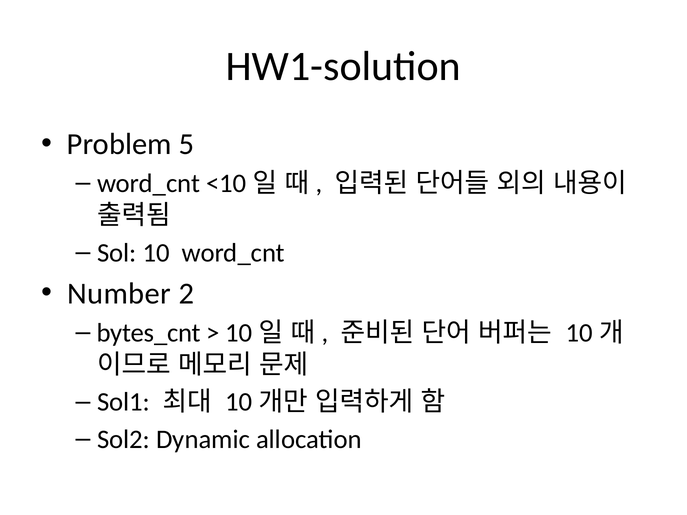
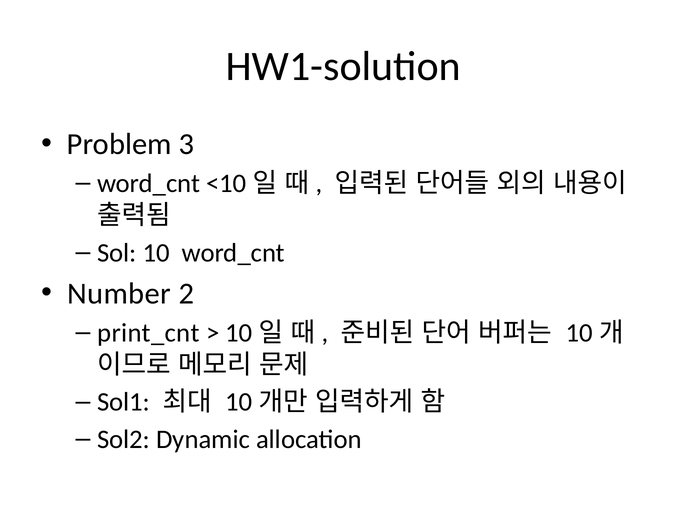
5: 5 -> 3 (186, 144)
bytes_cnt: bytes_cnt -> print_cnt (148, 333)
